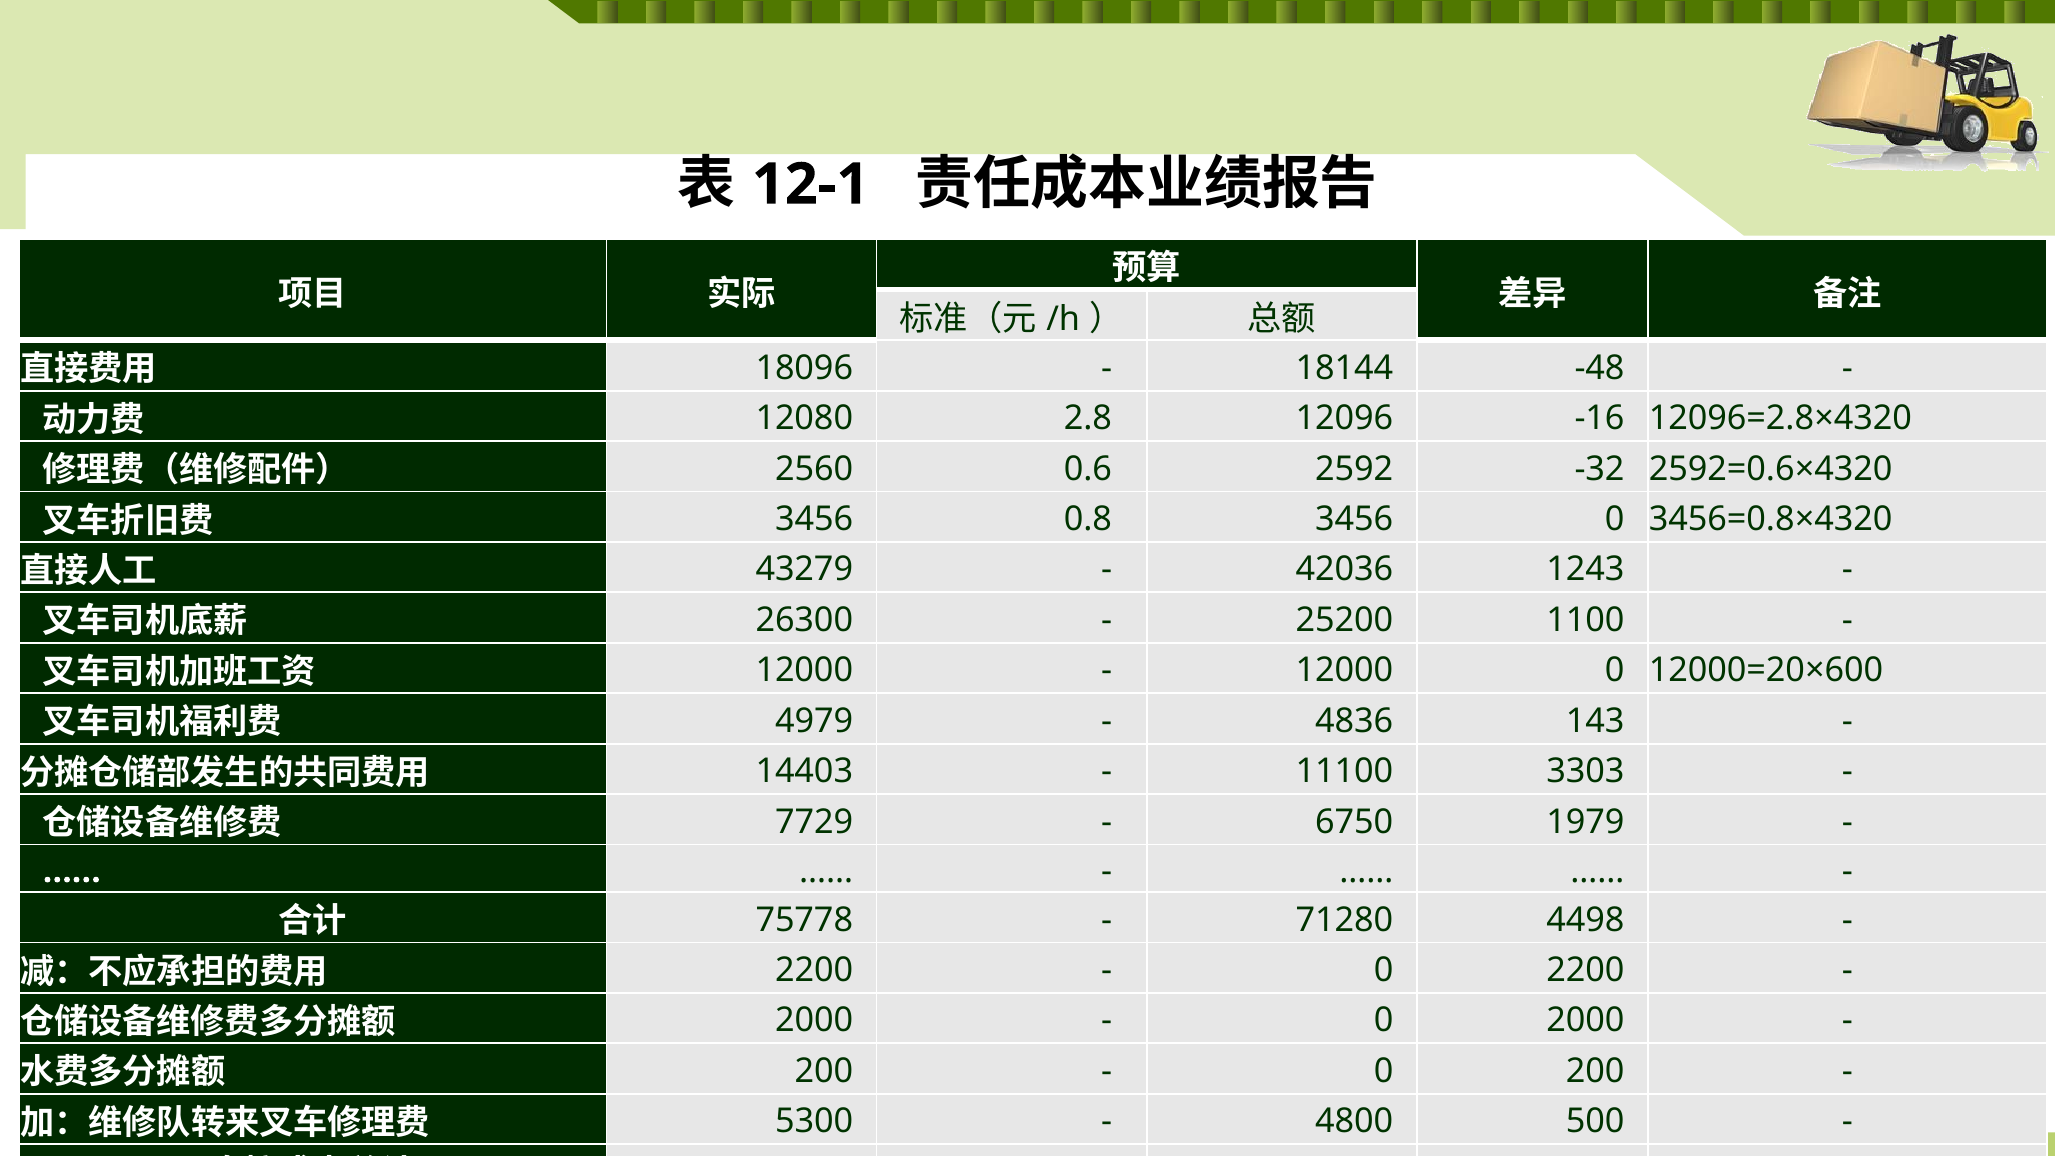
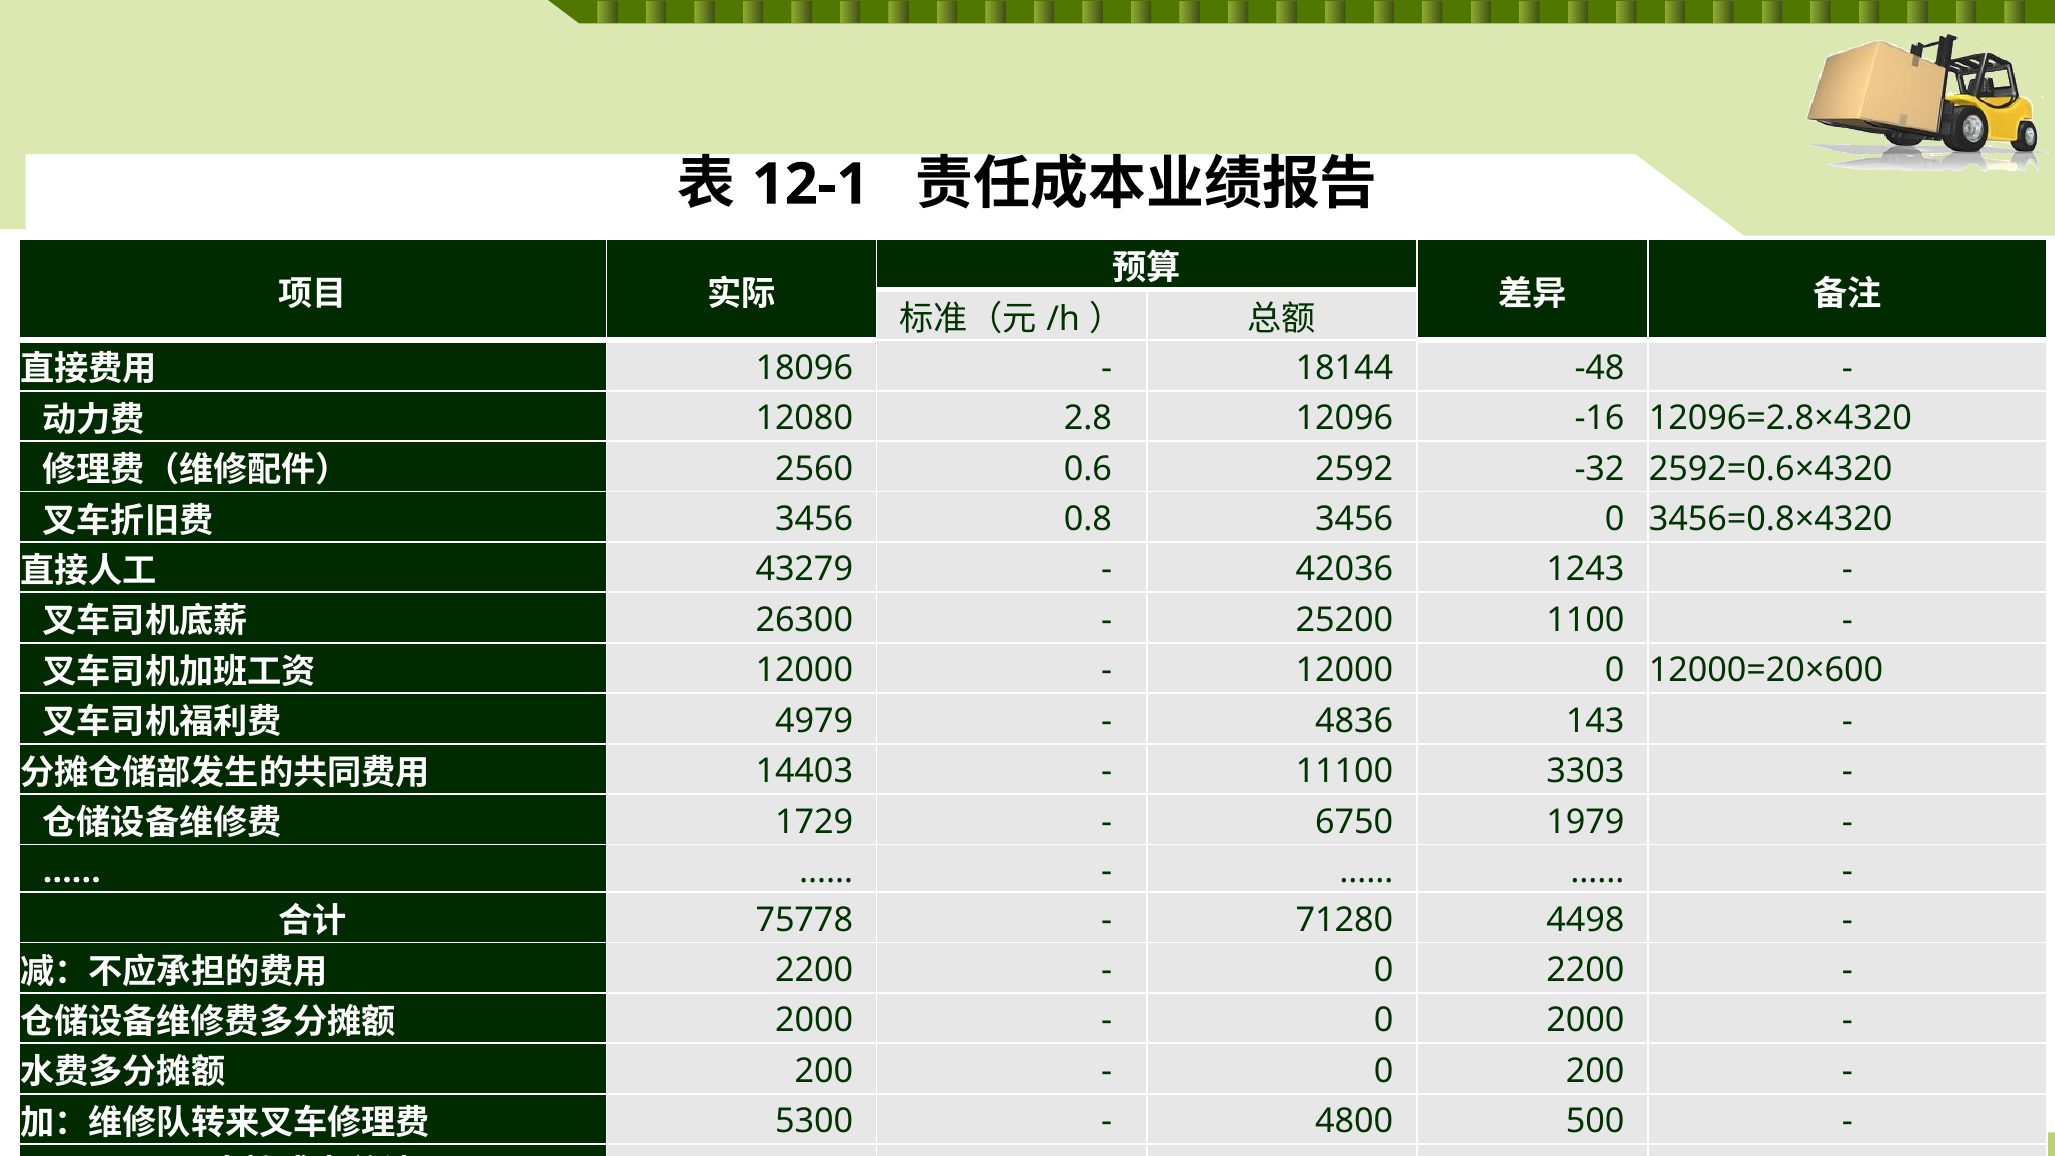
7729: 7729 -> 1729 (814, 822)
